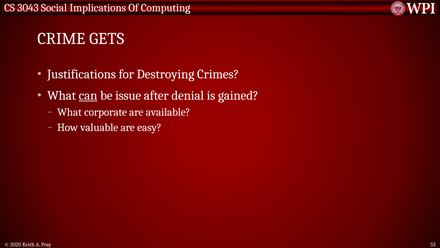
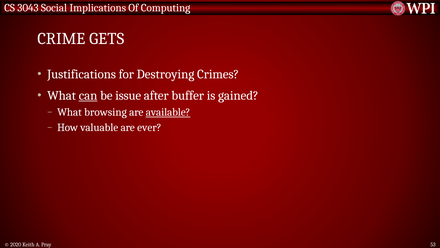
denial: denial -> buffer (188, 95)
corporate: corporate -> browsing (105, 112)
available underline: none -> present (168, 112)
easy: easy -> ever (149, 127)
